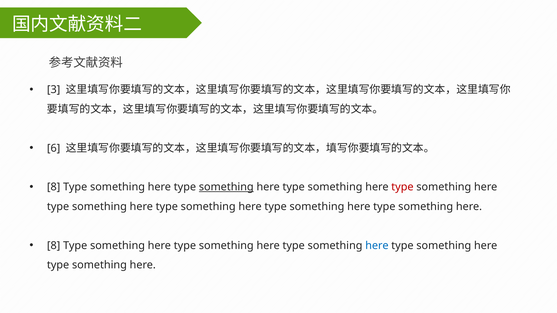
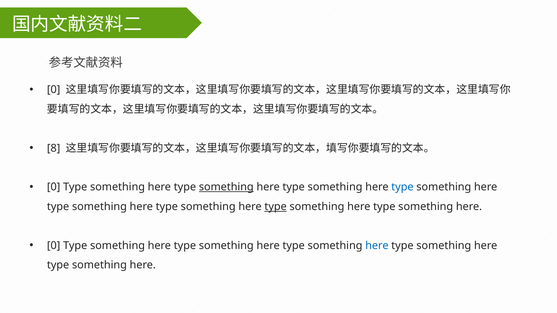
3: 3 -> 0 (54, 90)
6: 6 -> 8 (54, 148)
8: 8 -> 0 (54, 187)
type colour: red -> blue (402, 187)
type underline: none -> present (276, 207)
8: 8 -> 0 (54, 246)
